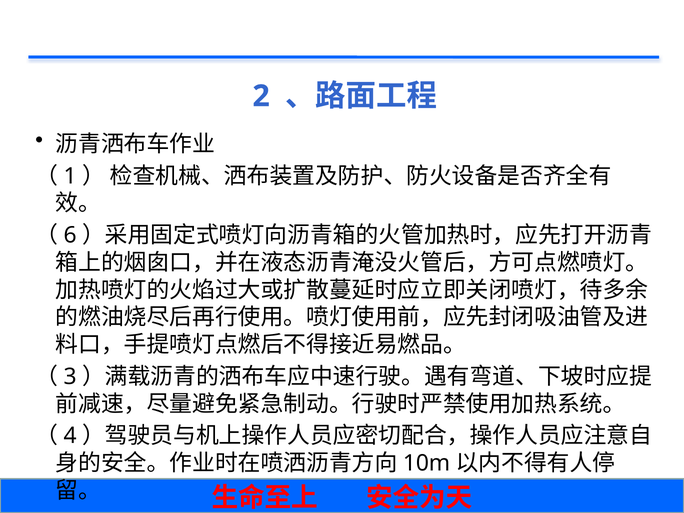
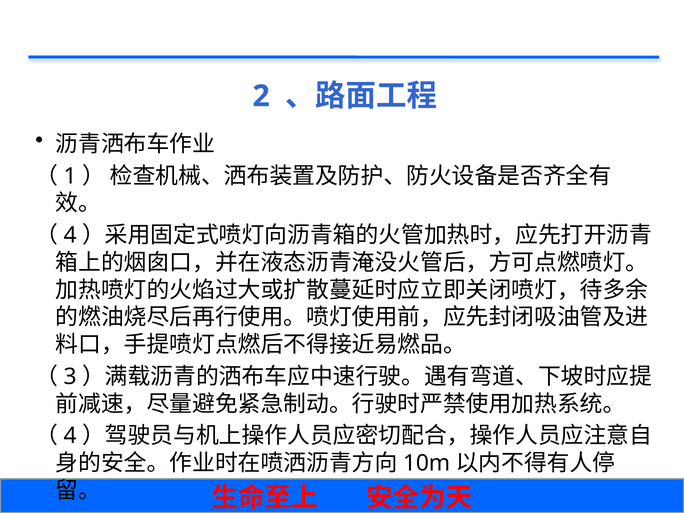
6: 6 -> 4 (70, 235)
